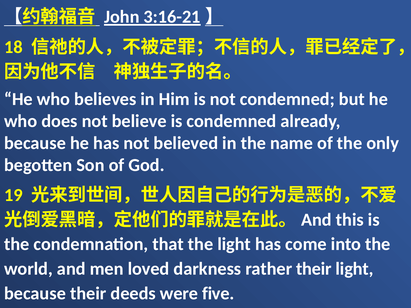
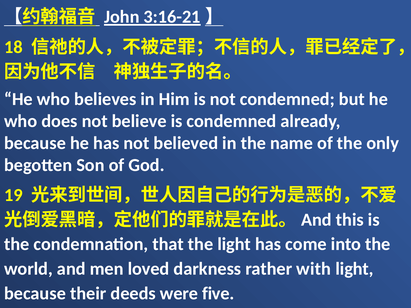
rather their: their -> with (314, 269)
